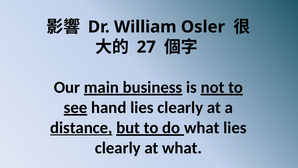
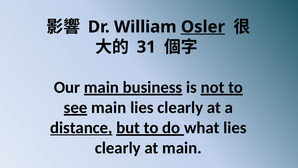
Osler underline: none -> present (203, 27)
27: 27 -> 31 (146, 47)
hand: hand -> main (109, 107)
at what: what -> main (182, 148)
